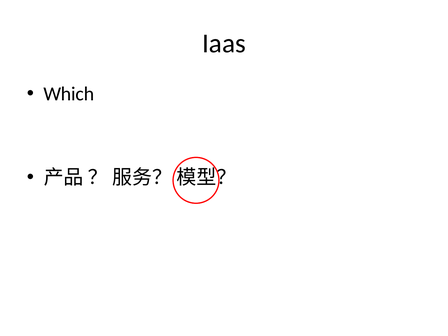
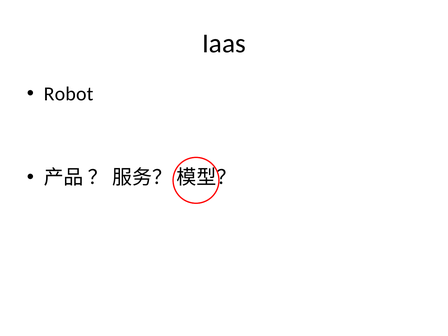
Which: Which -> Robot (69, 94)
